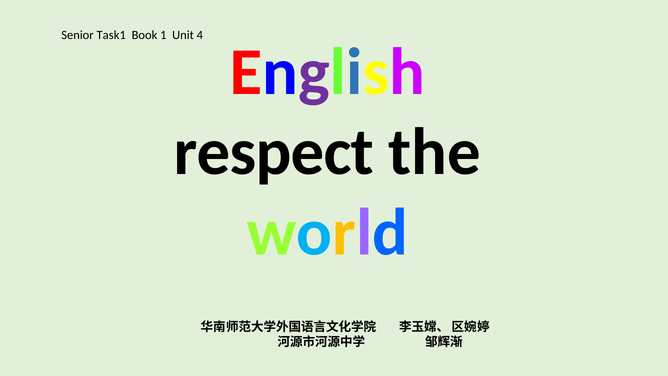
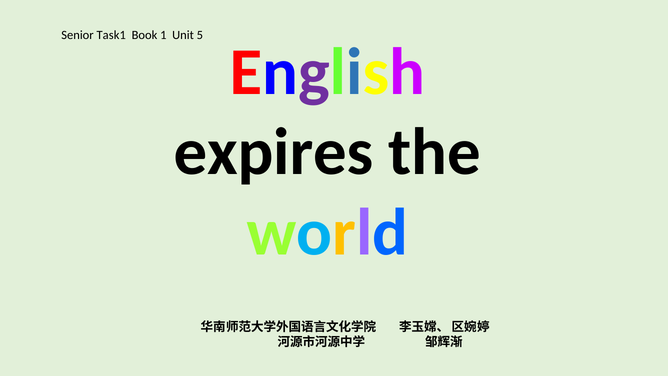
4: 4 -> 5 (200, 35)
respect: respect -> expires (274, 152)
